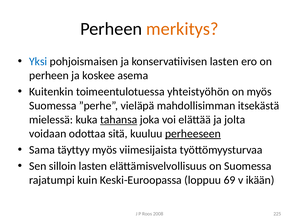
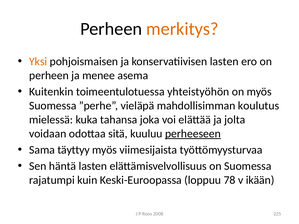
Yksi colour: blue -> orange (38, 62)
koskee: koskee -> menee (99, 76)
itsekästä: itsekästä -> koulutus (259, 106)
tahansa underline: present -> none (119, 120)
silloin: silloin -> häntä (63, 166)
69: 69 -> 78 (230, 180)
